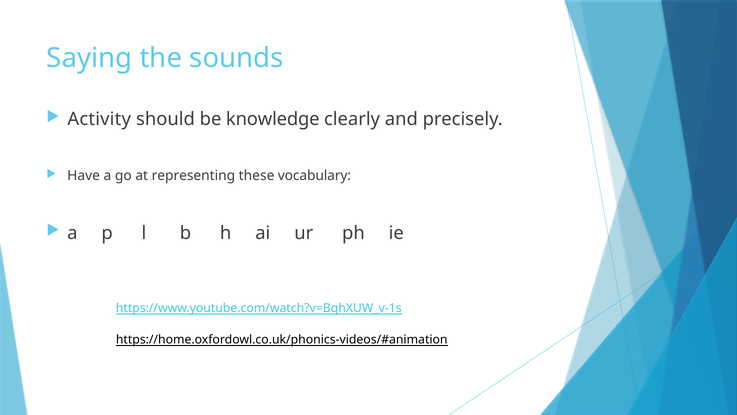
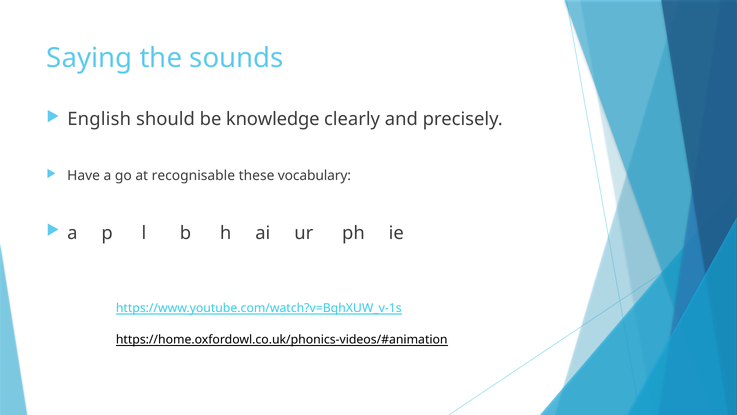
Activity: Activity -> English (99, 119)
representing: representing -> recognisable (193, 176)
